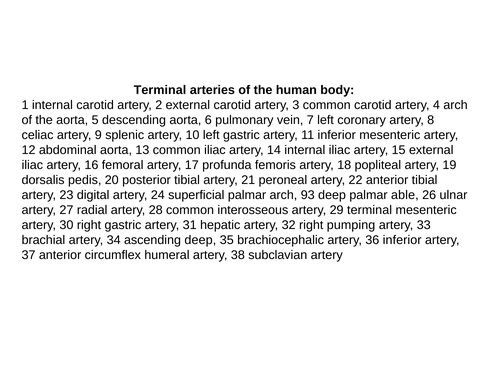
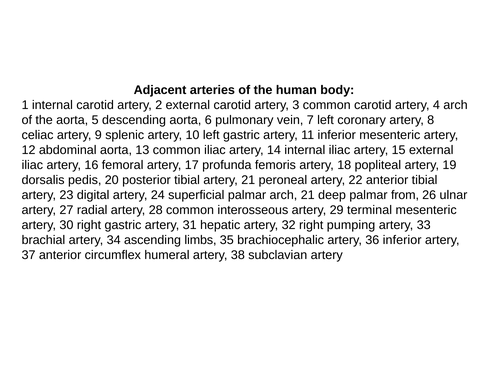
Terminal: Terminal -> Adjacent (160, 90)
arch 93: 93 -> 21 (308, 195)
able: able -> from (405, 195)
ascending deep: deep -> limbs (200, 240)
